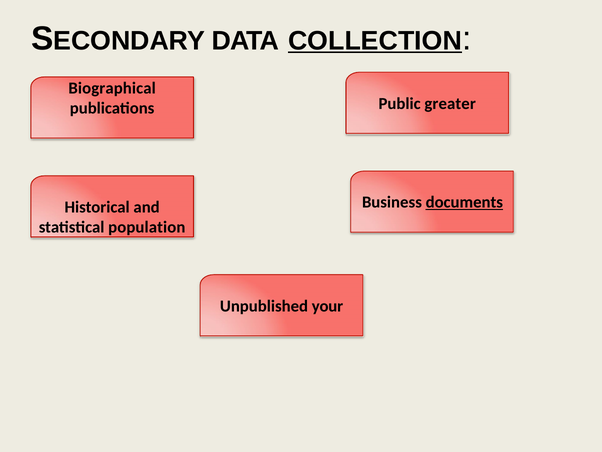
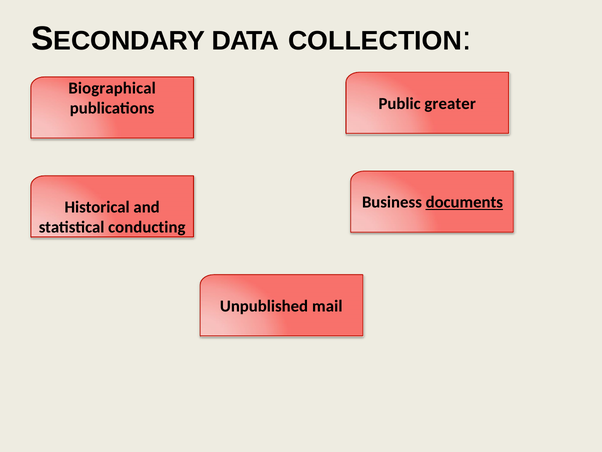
COLLECTION underline: present -> none (375, 41)
population: population -> conducting (147, 227)
your: your -> mail (327, 306)
